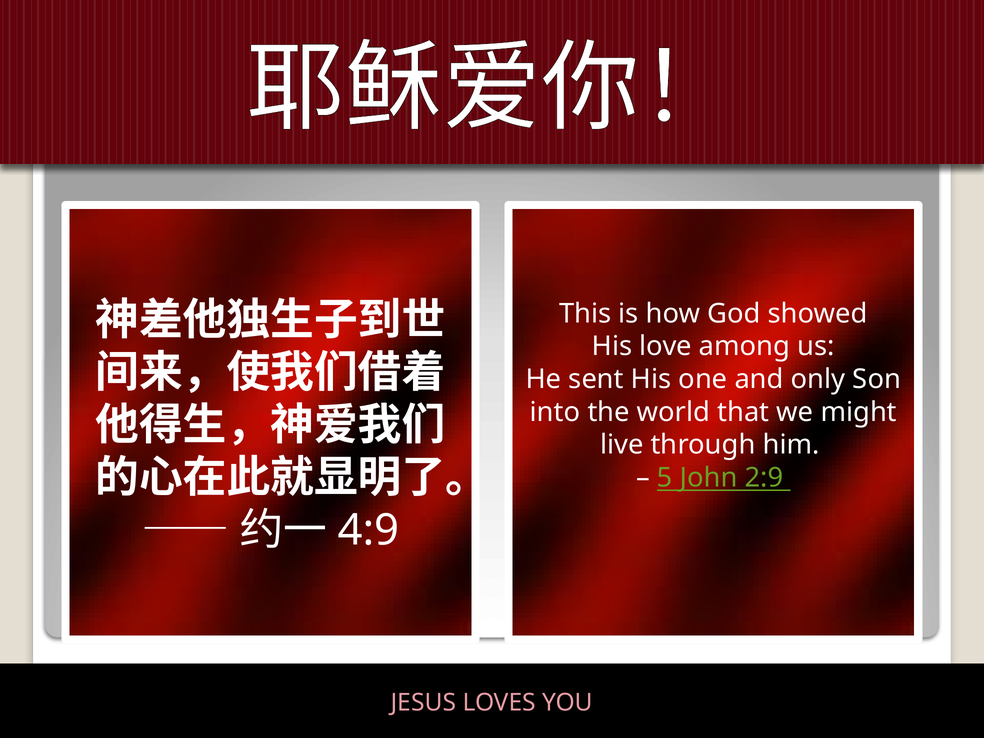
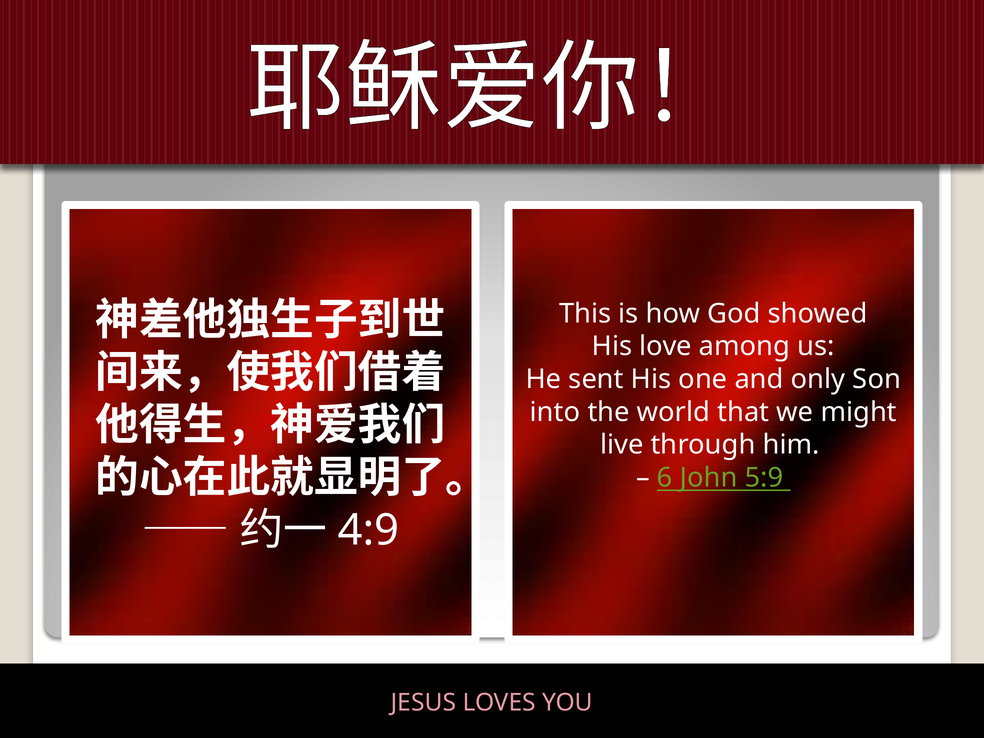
5: 5 -> 6 (665, 478)
2:9: 2:9 -> 5:9 (764, 478)
